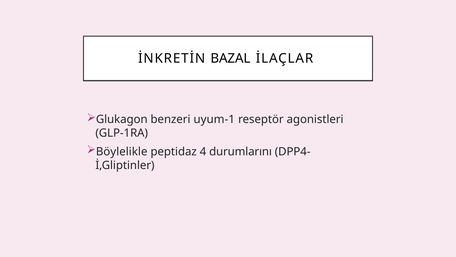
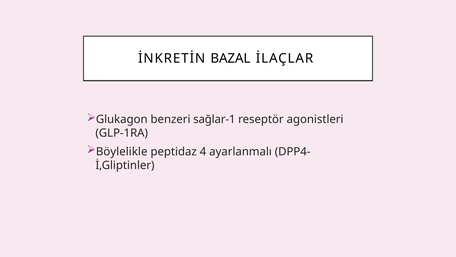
uyum-1: uyum-1 -> sağlar-1 (214, 119)
durumlarını: durumlarını -> ayarlanmalı (241, 151)
